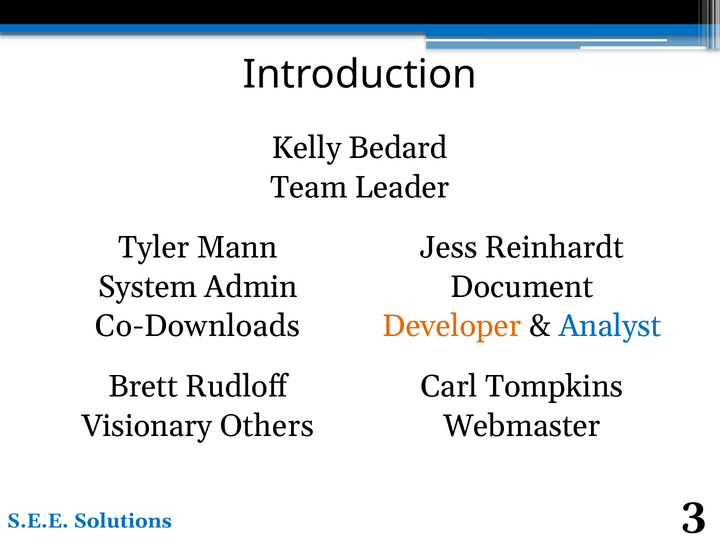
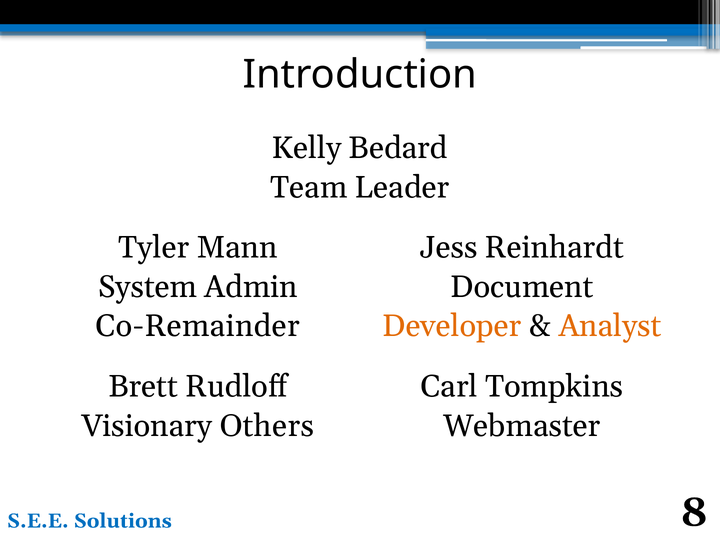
Co-Downloads: Co-Downloads -> Co-Remainder (198, 326)
Analyst colour: blue -> orange (610, 326)
3: 3 -> 8 (694, 512)
